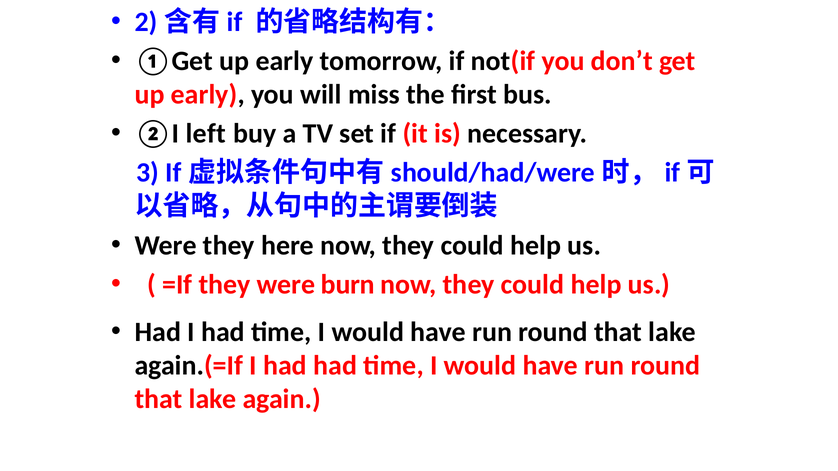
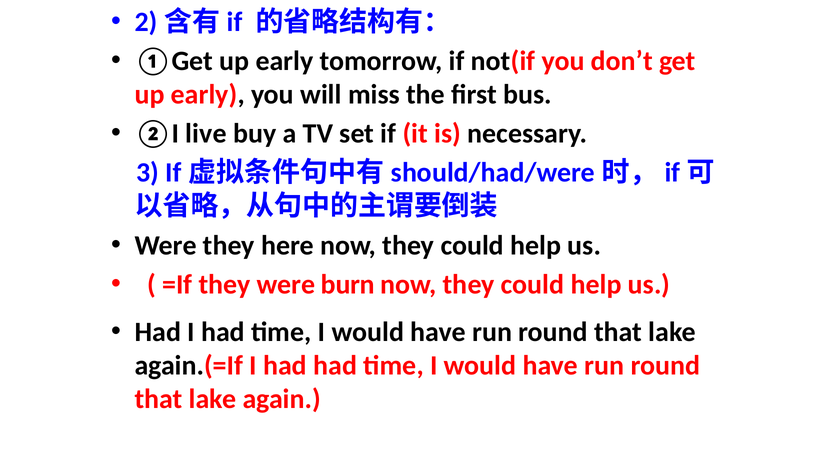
left: left -> live (206, 134)
